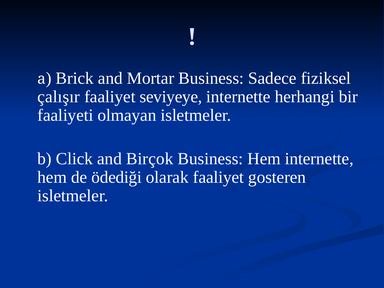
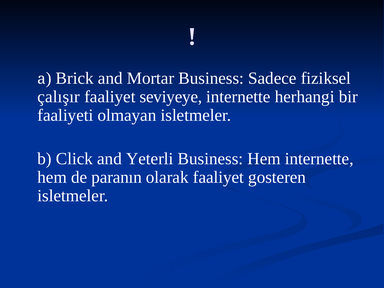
Birçok: Birçok -> Yeterli (150, 159)
ödediği: ödediği -> paranın (117, 177)
